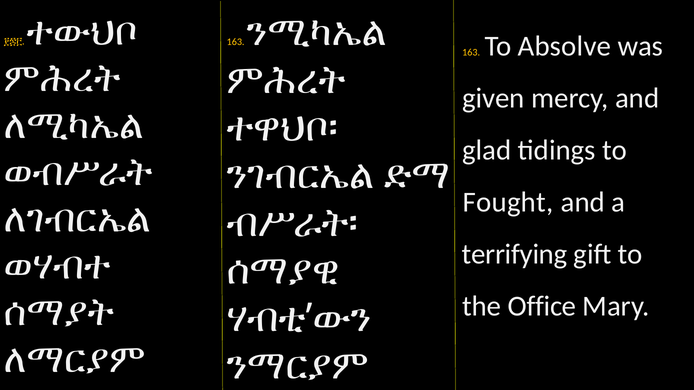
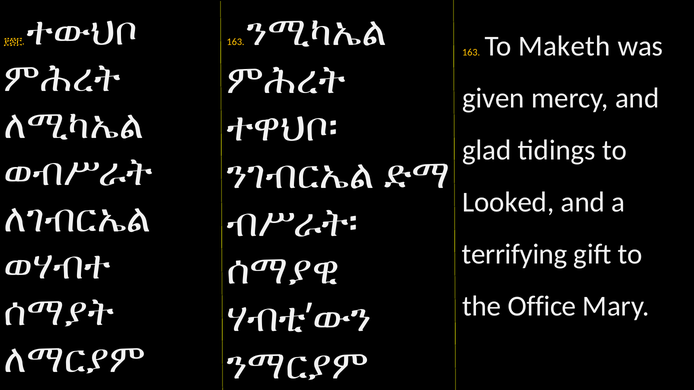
Absolve: Absolve -> Maketh (564, 46)
Fought: Fought -> Looked (508, 202)
